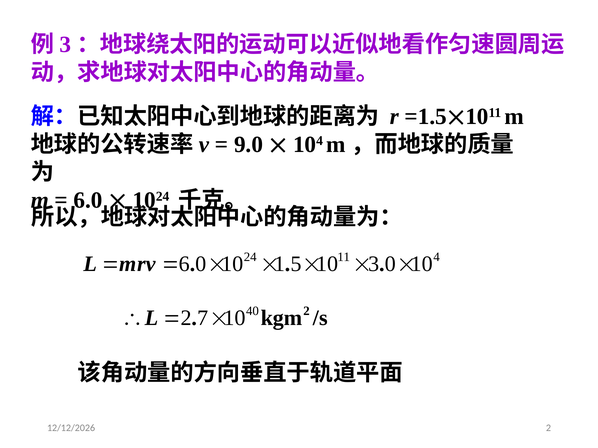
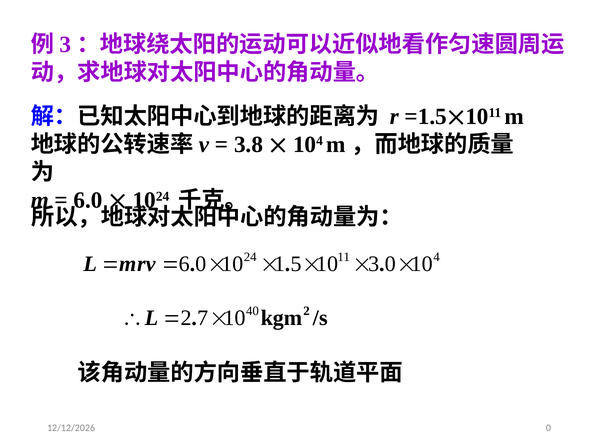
9.0: 9.0 -> 3.8 (248, 145)
2: 2 -> 0 (548, 428)
